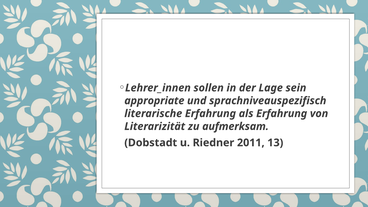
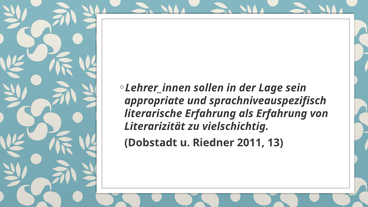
aufmerksam: aufmerksam -> vielschichtig (235, 126)
